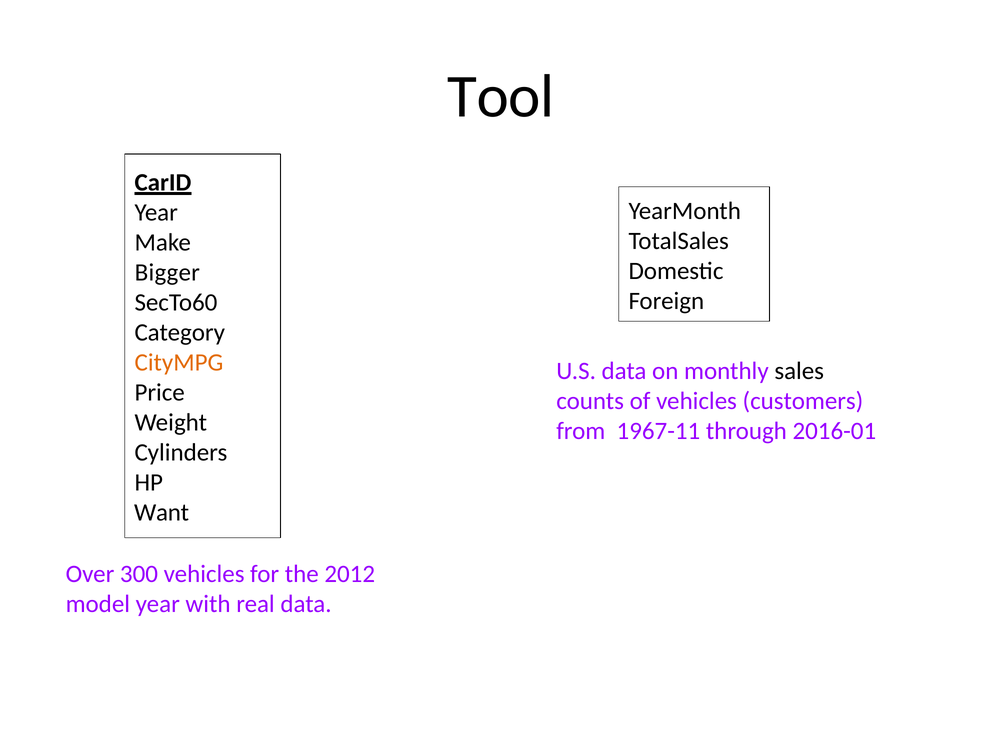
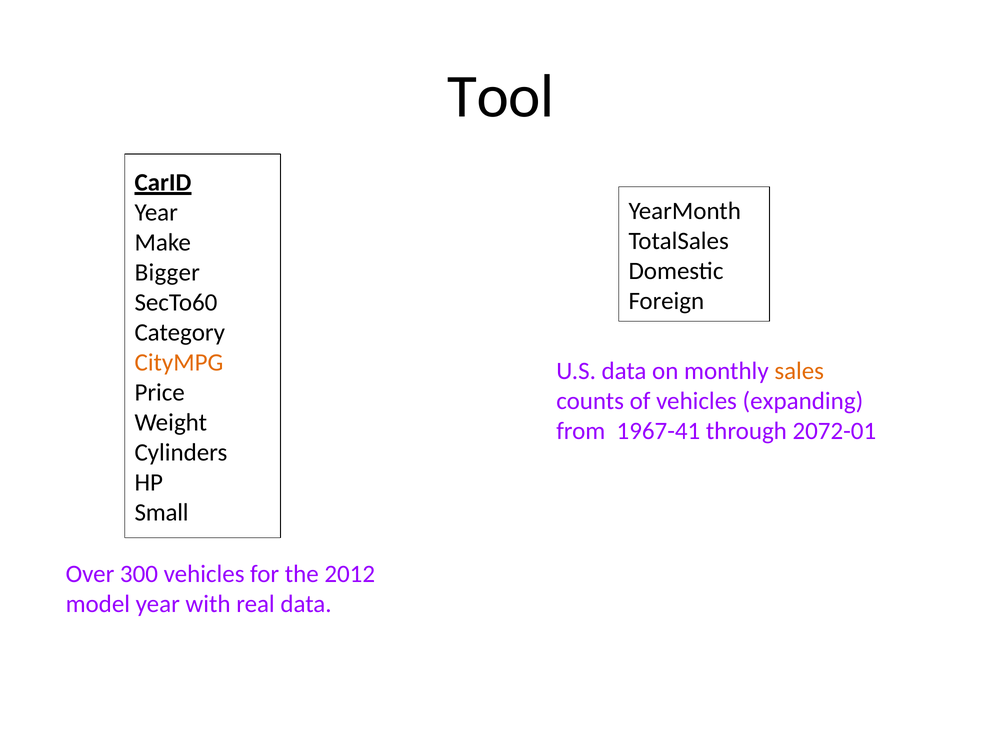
sales colour: black -> orange (799, 371)
customers: customers -> expanding (803, 401)
1967-11: 1967-11 -> 1967-41 (658, 431)
2016-01: 2016-01 -> 2072-01 (834, 431)
Want: Want -> Small (162, 513)
